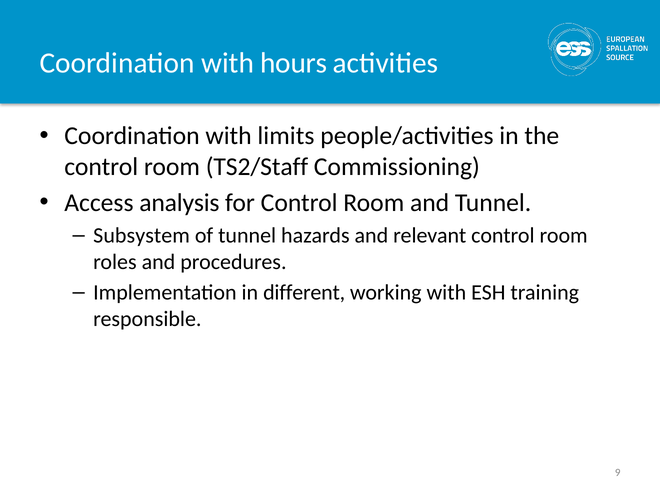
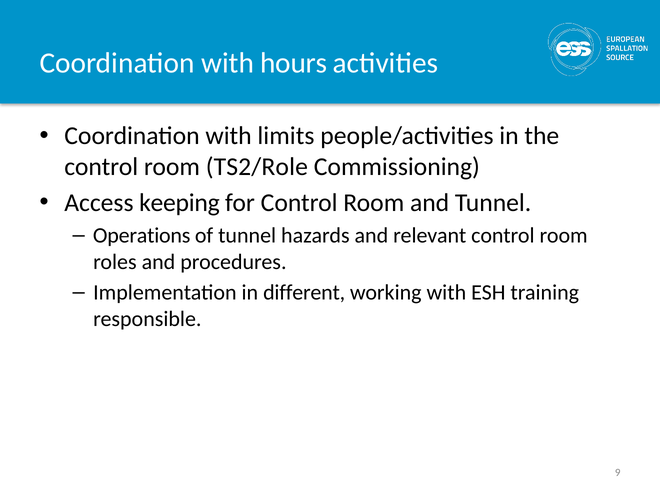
TS2/Staff: TS2/Staff -> TS2/Role (257, 167)
analysis: analysis -> keeping (179, 203)
Subsystem: Subsystem -> Operations (142, 236)
